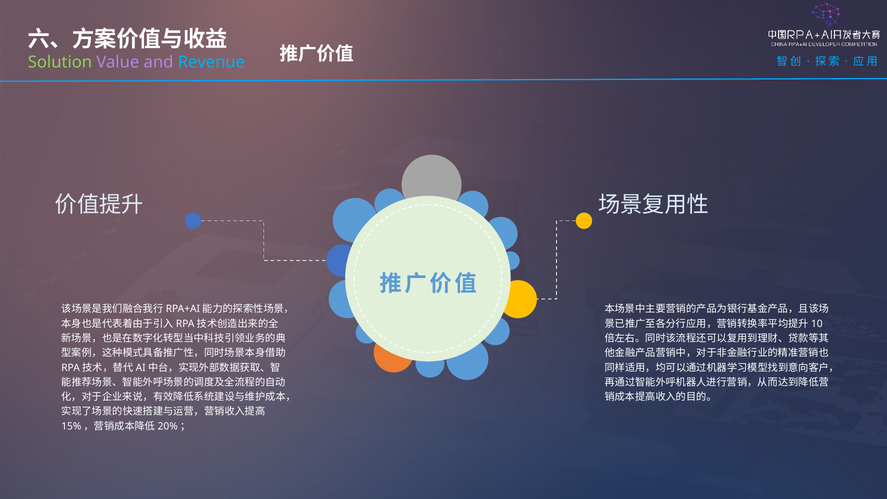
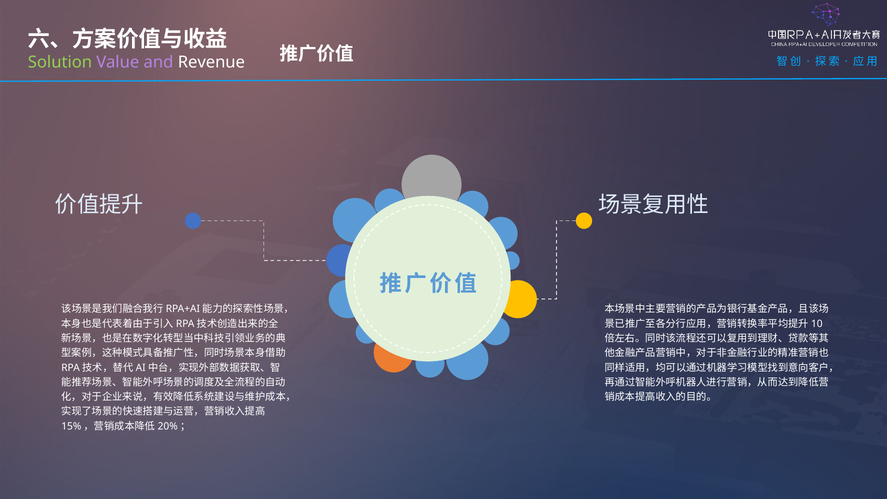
Revenue colour: light blue -> white (211, 62)
